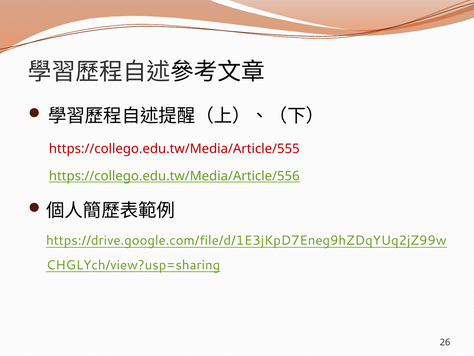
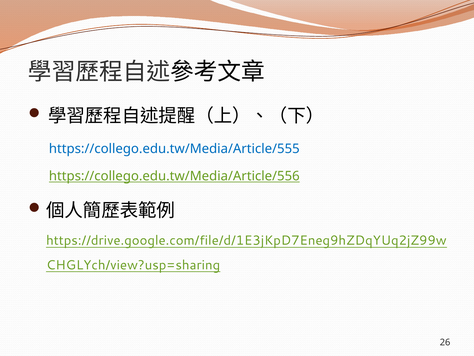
https://collego.edu.tw/Media/Article/555 colour: red -> blue (174, 149)
